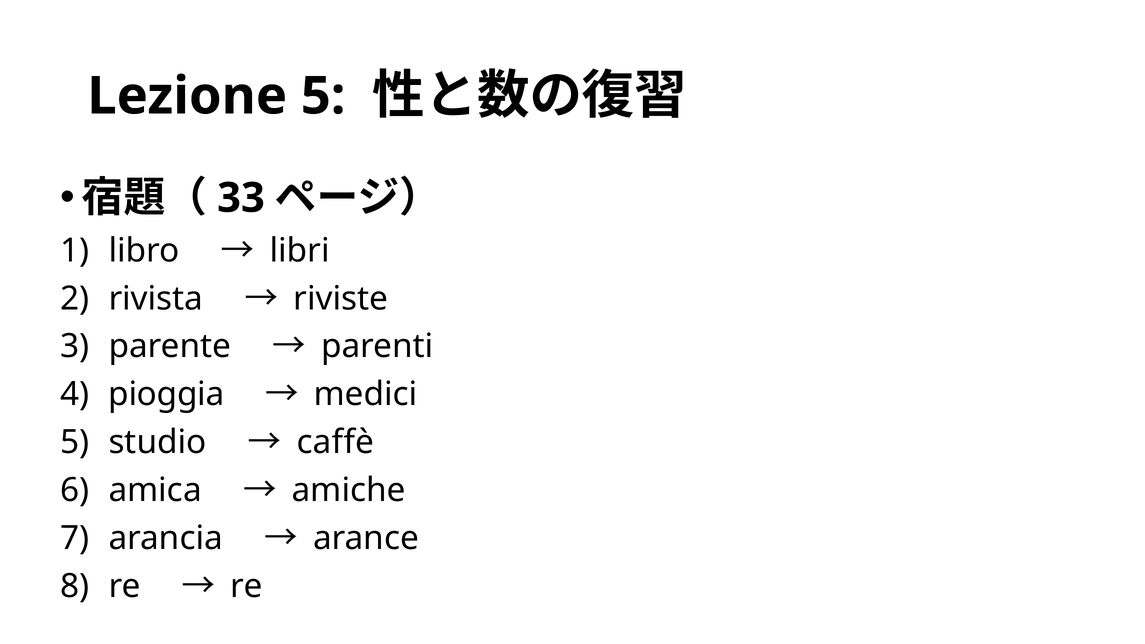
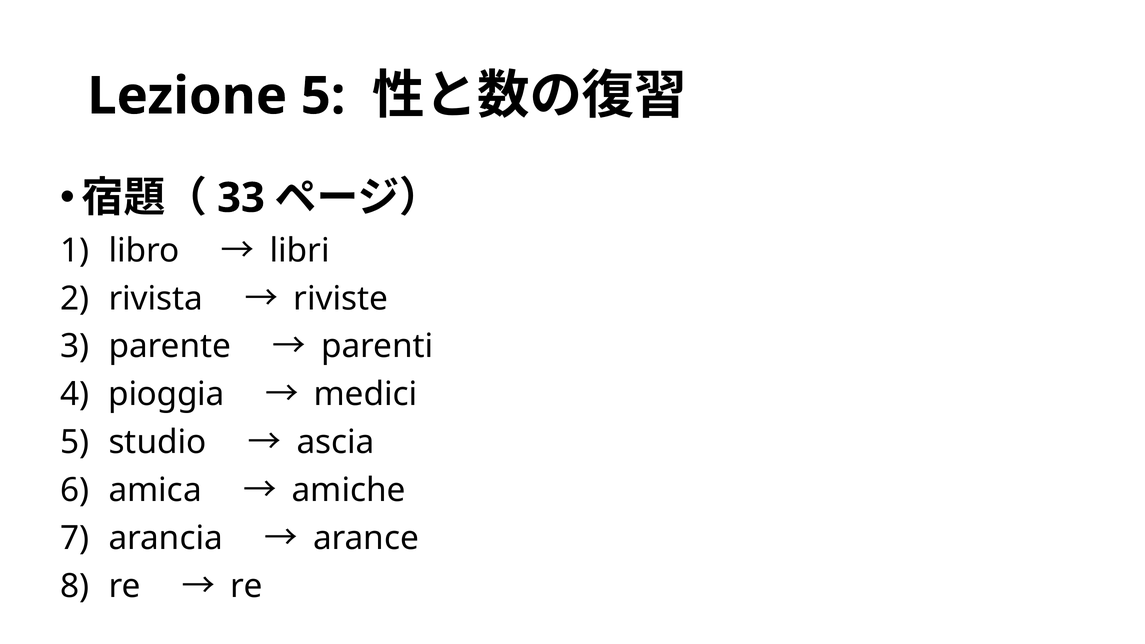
caffè: caffè -> ascia (336, 442)
